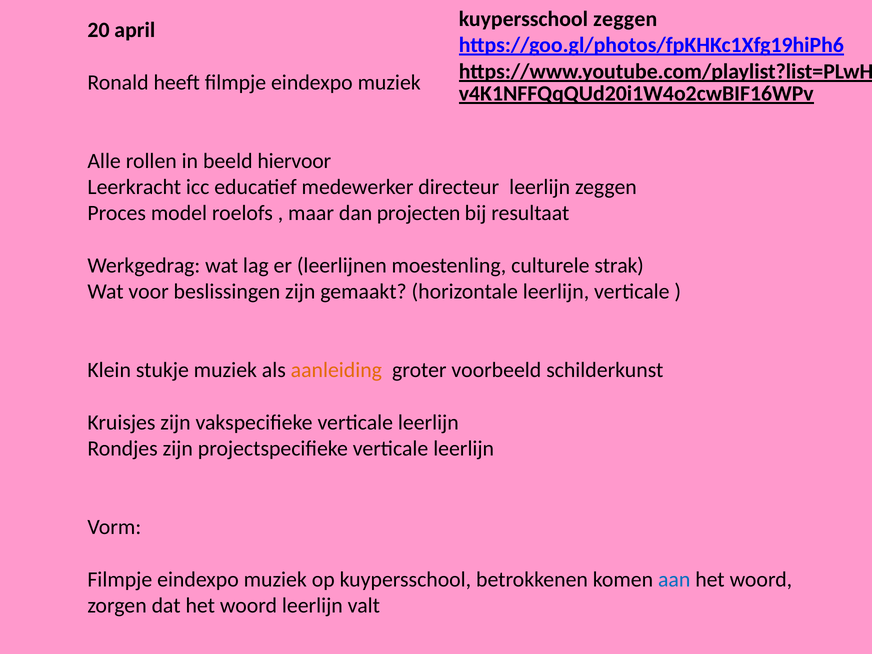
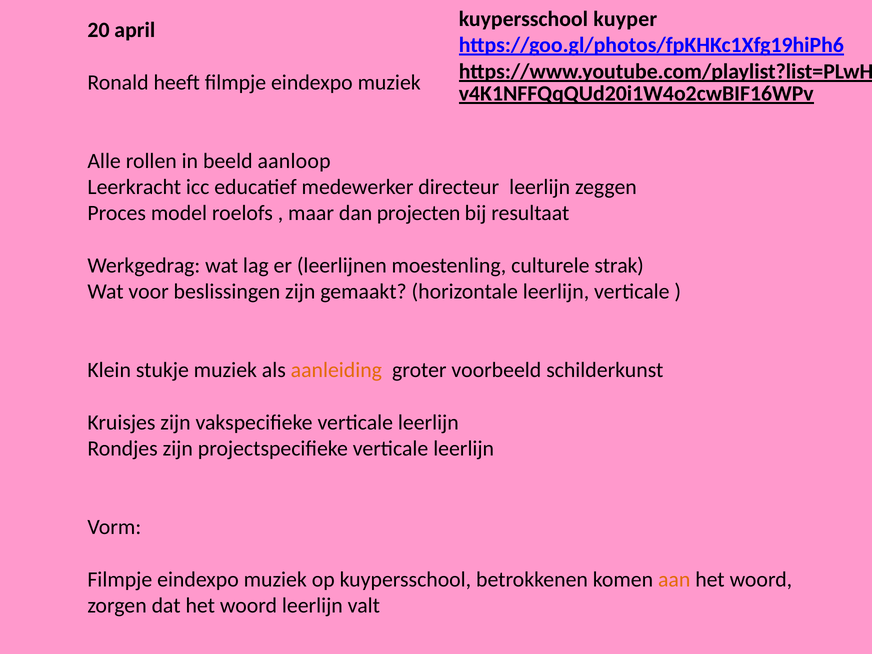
kuypersschool zeggen: zeggen -> kuyper (625, 19)
hiervoor: hiervoor -> aanloop (294, 161)
aan colour: blue -> orange (674, 579)
